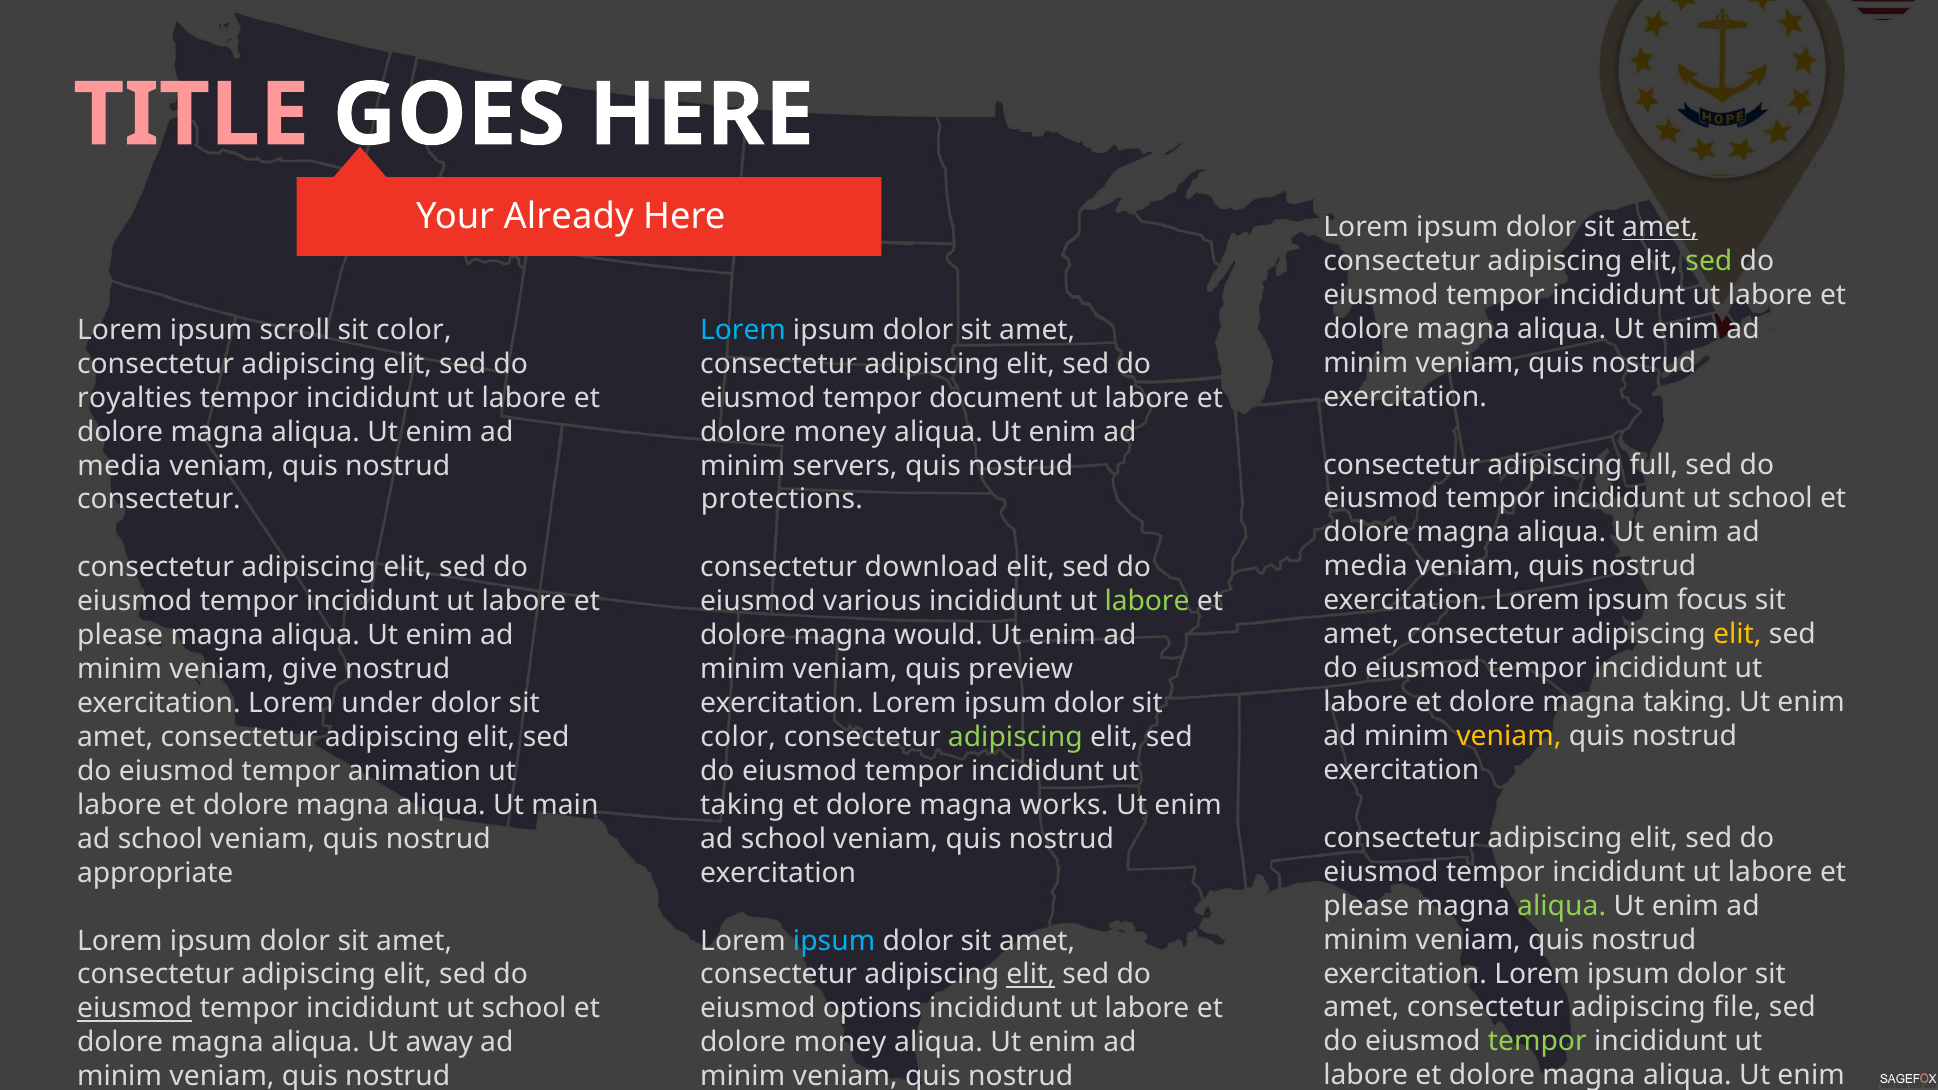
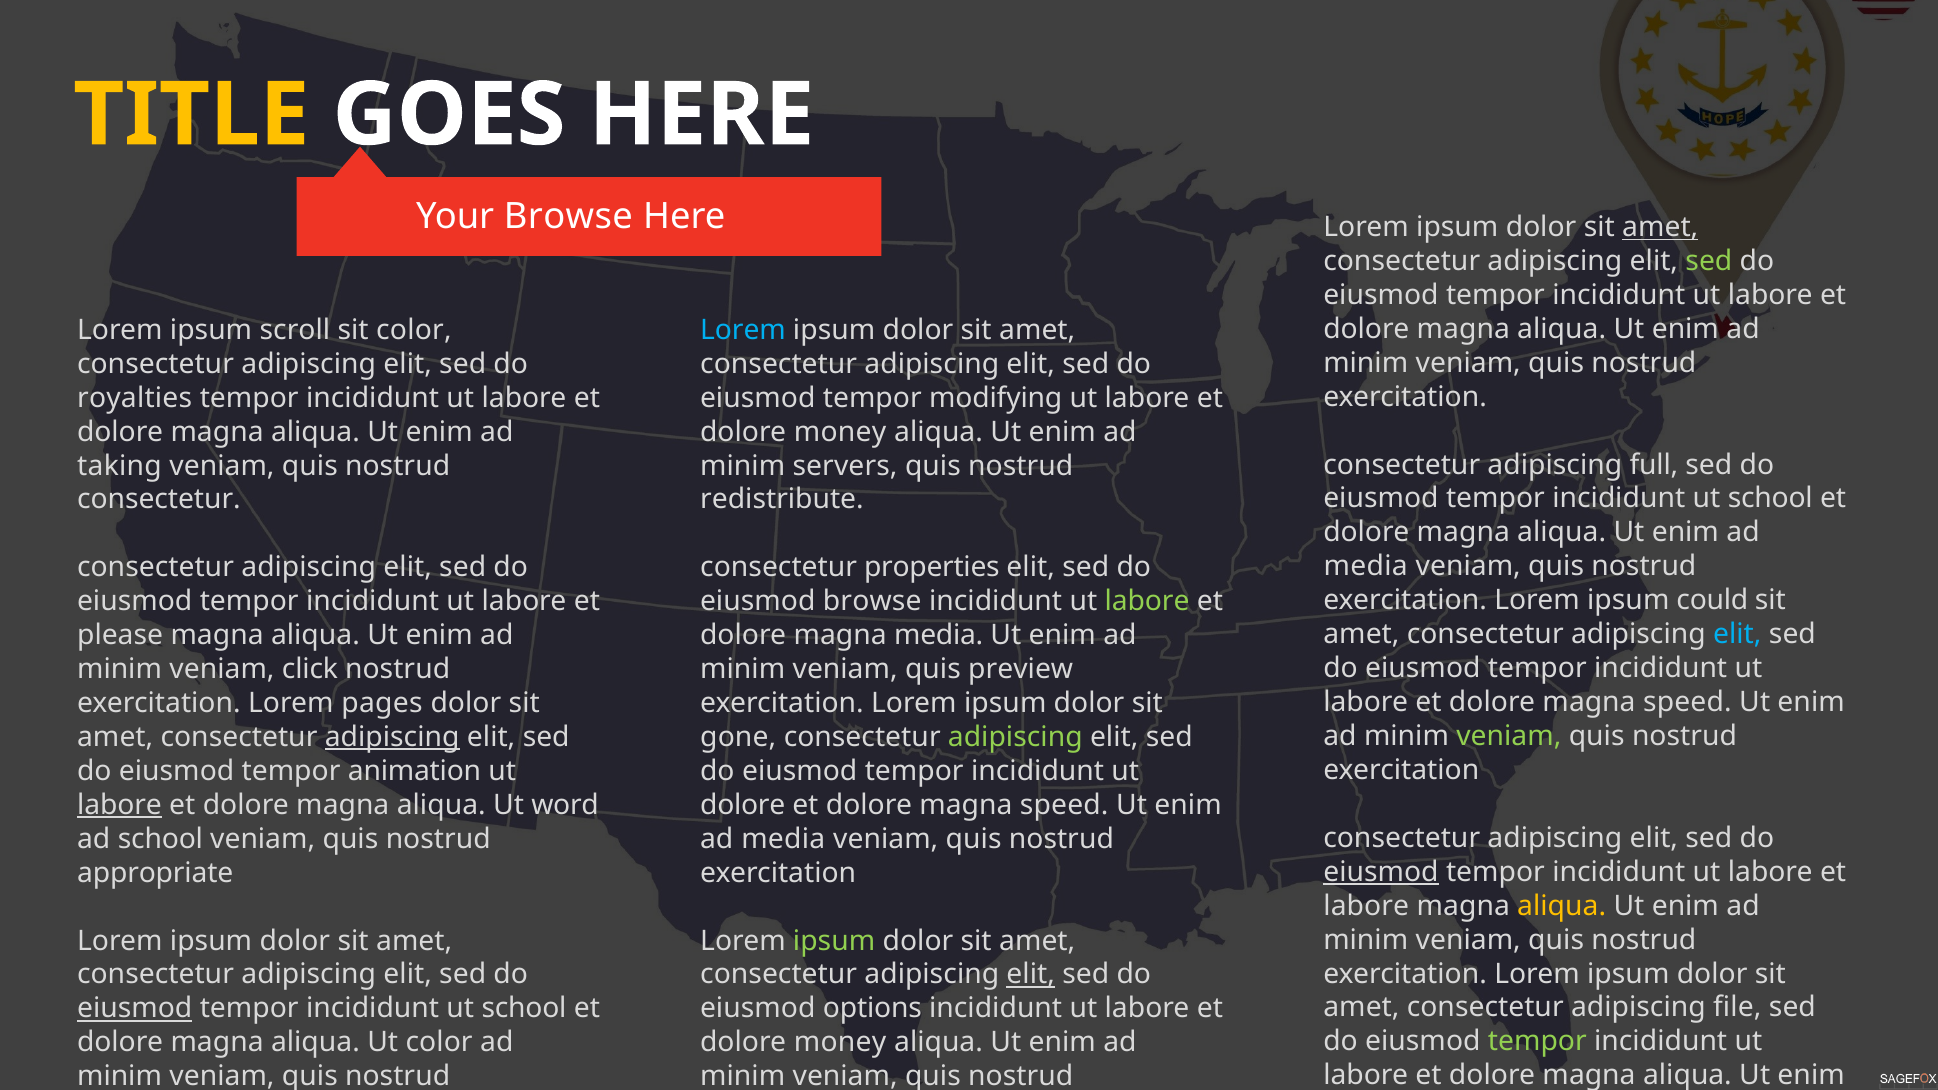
TITLE colour: pink -> yellow (191, 115)
Your Already: Already -> Browse (568, 217)
document: document -> modifying (996, 398)
media: media -> taking (119, 466)
protections: protections -> redistribute (782, 500)
download: download -> properties (932, 568)
focus: focus -> could (1712, 601)
eiusmod various: various -> browse (872, 601)
elit colour: yellow -> light blue (1737, 634)
magna would: would -> media (939, 635)
give: give -> click (310, 669)
taking: taking -> speed (1687, 702)
under: under -> pages (382, 703)
veniam colour: yellow -> light green (1509, 736)
adipiscing underline: none -> present (392, 737)
color: color -> gone (738, 737)
labore underline: none -> present (120, 805)
main: main -> word (565, 805)
taking: taking -> dolore (743, 805)
works: works -> speed (1064, 805)
school: school -> media (783, 839)
eiusmod underline: none -> present (1381, 872)
please: please -> labore (1366, 906)
aliqua colour: light green -> yellow (1562, 906)
ipsum colour: light blue -> light green (834, 941)
Ut away: away -> color (439, 1043)
